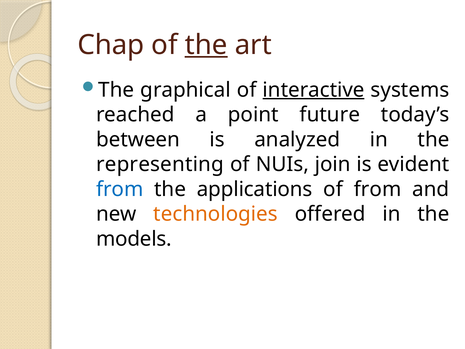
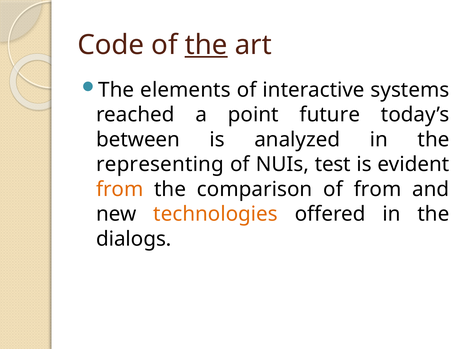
Chap: Chap -> Code (111, 45)
graphical: graphical -> elements (186, 90)
interactive underline: present -> none (314, 90)
join: join -> test (333, 164)
from colour: blue -> orange (120, 189)
applications: applications -> comparison (255, 189)
models: models -> dialogs (134, 239)
